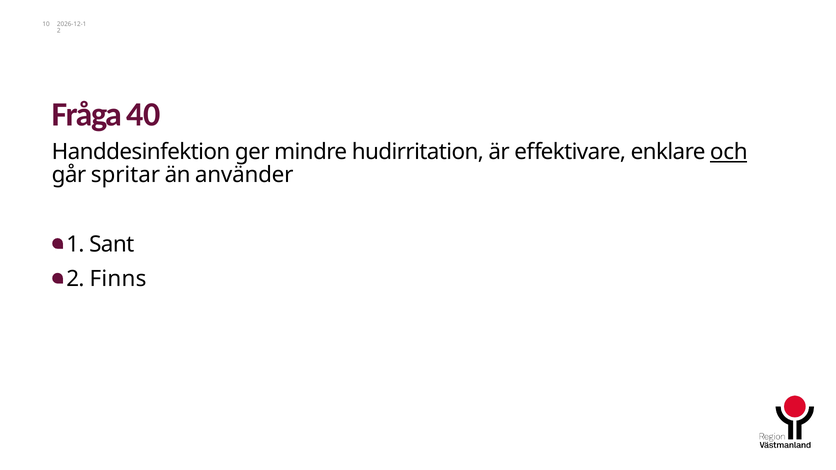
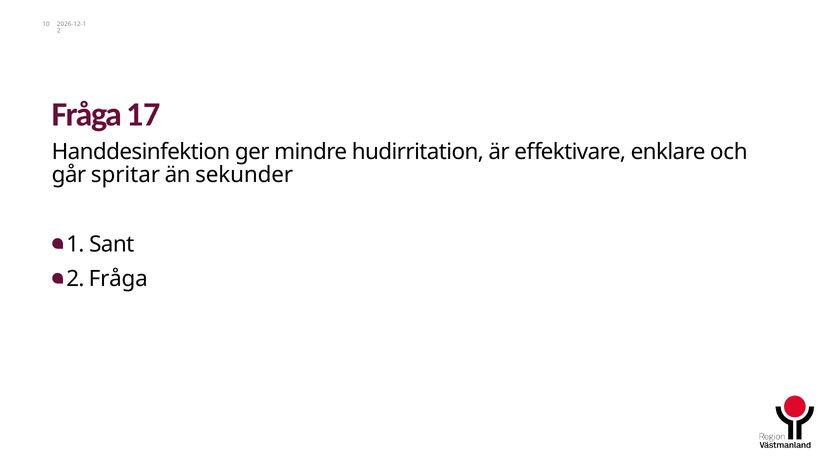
40: 40 -> 17 (143, 115)
och underline: present -> none (729, 152)
använder: använder -> sekunder (244, 175)
2 Finns: Finns -> Fråga (118, 279)
